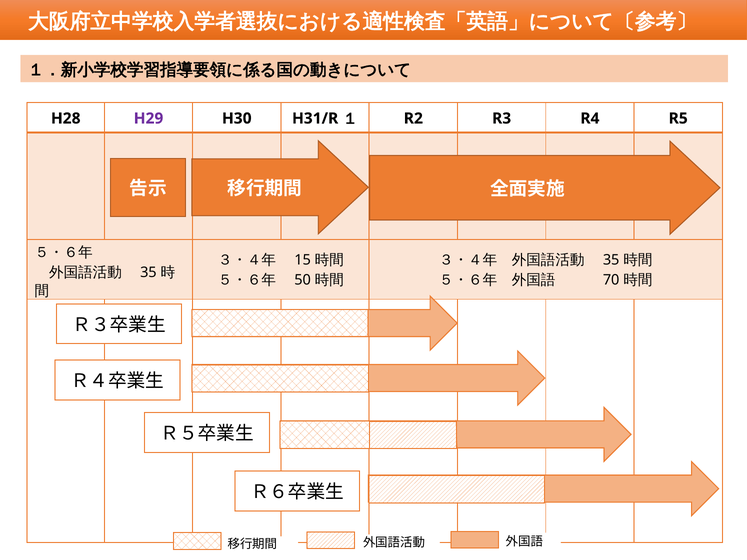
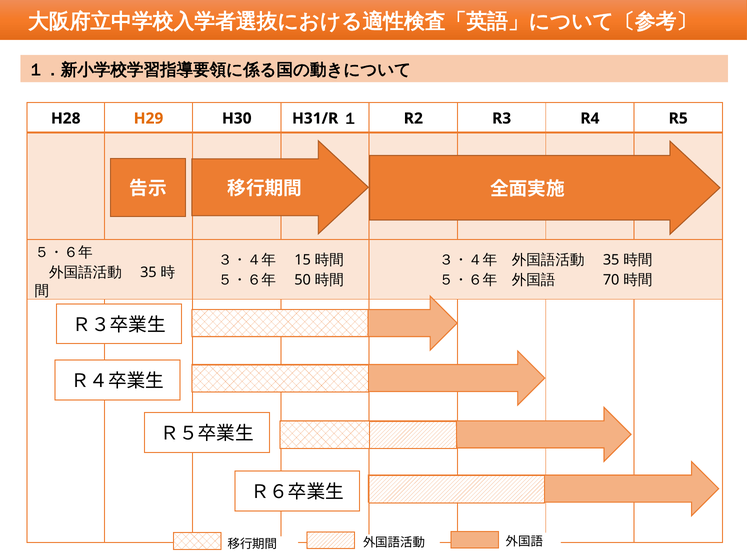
H29 colour: purple -> orange (148, 118)
